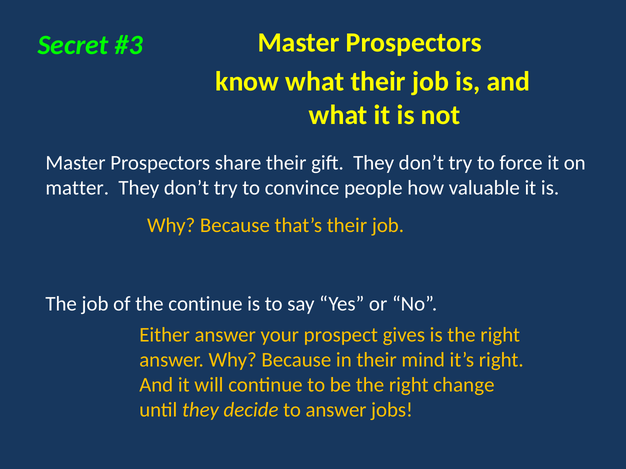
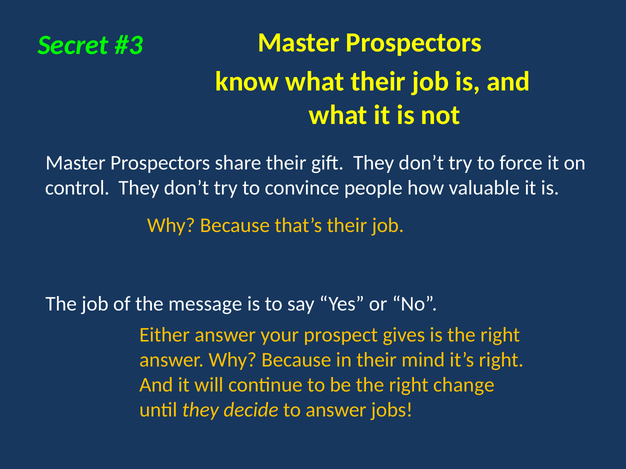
matter: matter -> control (77, 188)
the continue: continue -> message (205, 304)
